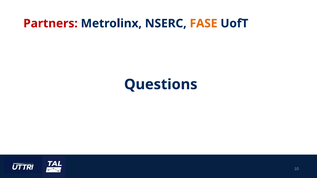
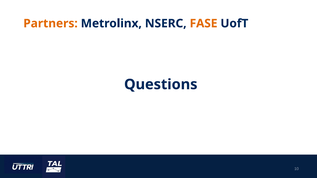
Partners colour: red -> orange (51, 23)
